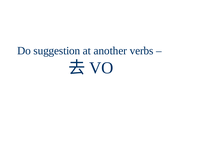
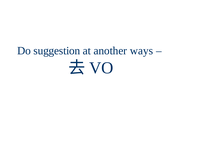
verbs: verbs -> ways (141, 51)
